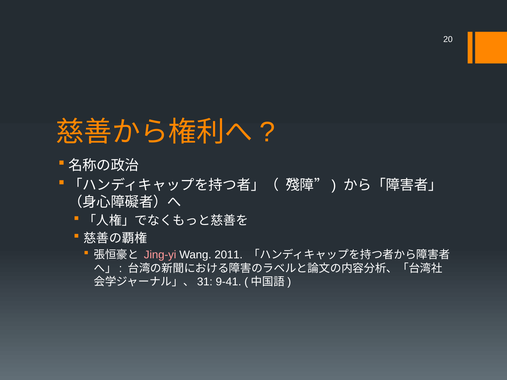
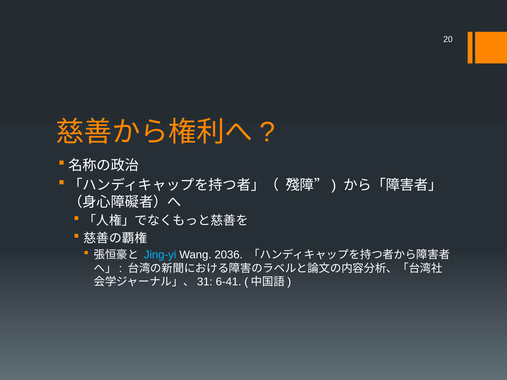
Jing-yi colour: pink -> light blue (160, 255)
2011: 2011 -> 2036 (229, 255)
9-41: 9-41 -> 6-41 (229, 282)
